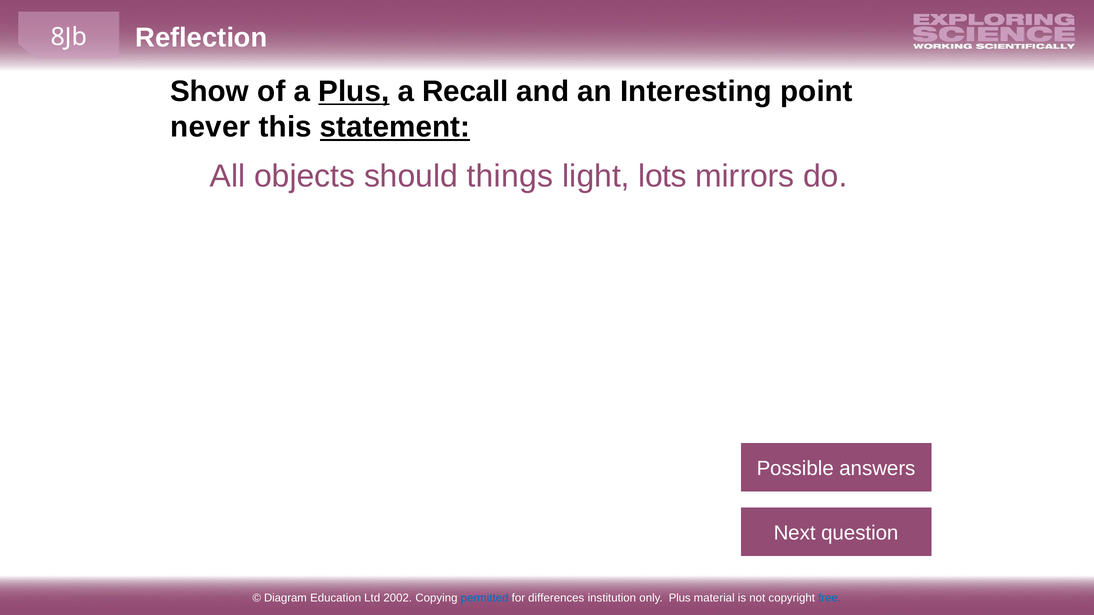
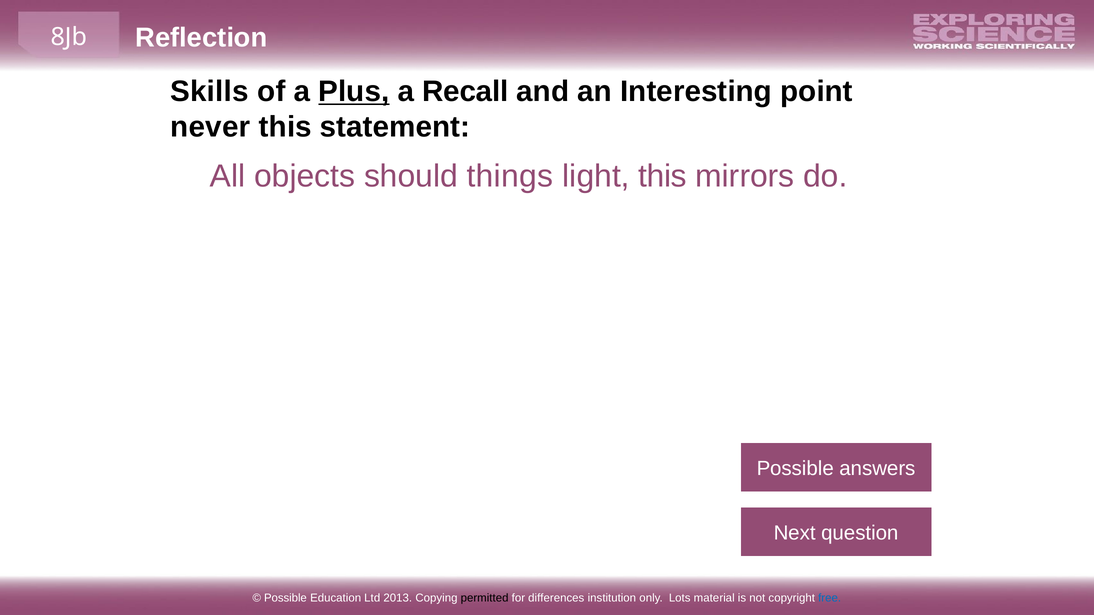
Show: Show -> Skills (209, 92)
statement underline: present -> none (395, 127)
light lots: lots -> this (663, 176)
Diagram: Diagram -> Possible (285, 599)
2002: 2002 -> 2013 (398, 599)
permitted colour: blue -> black (485, 599)
only Plus: Plus -> Lots (680, 599)
